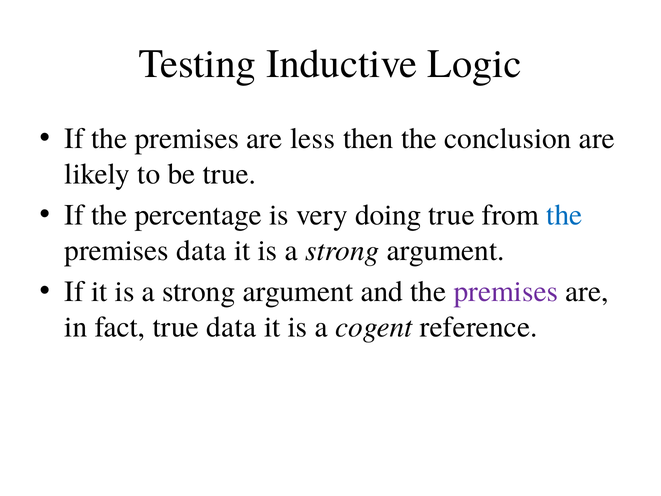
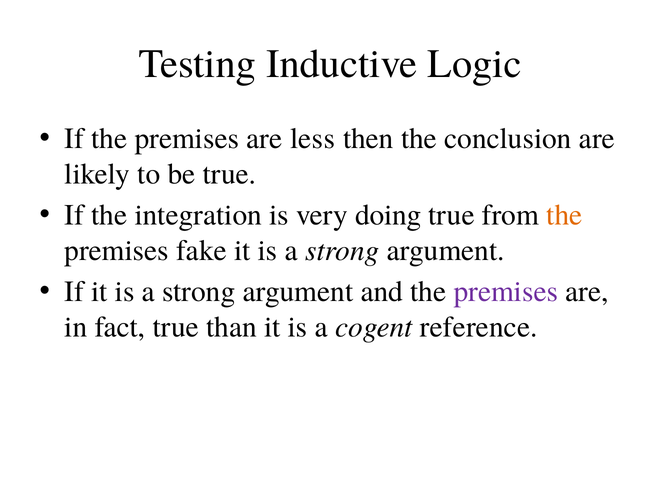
percentage: percentage -> integration (198, 215)
the colour: blue -> orange (564, 215)
premises data: data -> fake (201, 250)
true data: data -> than (232, 327)
